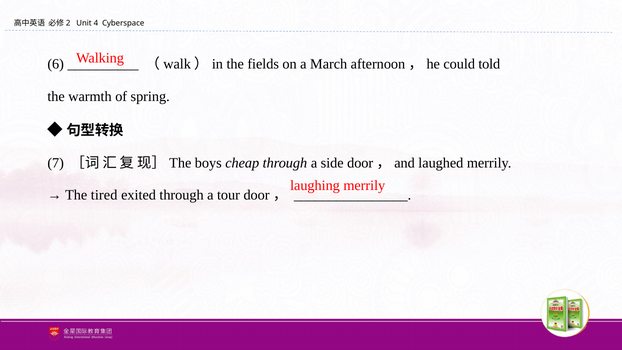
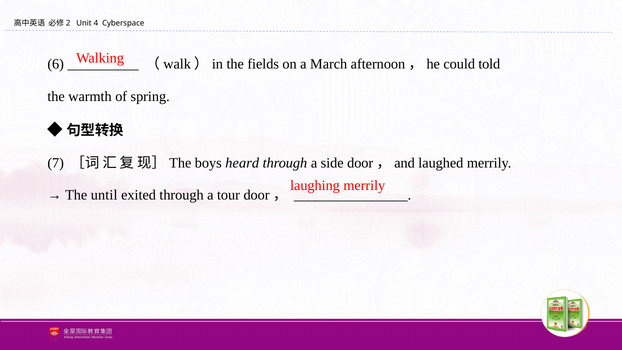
cheap: cheap -> heard (242, 163)
tired: tired -> until (104, 195)
